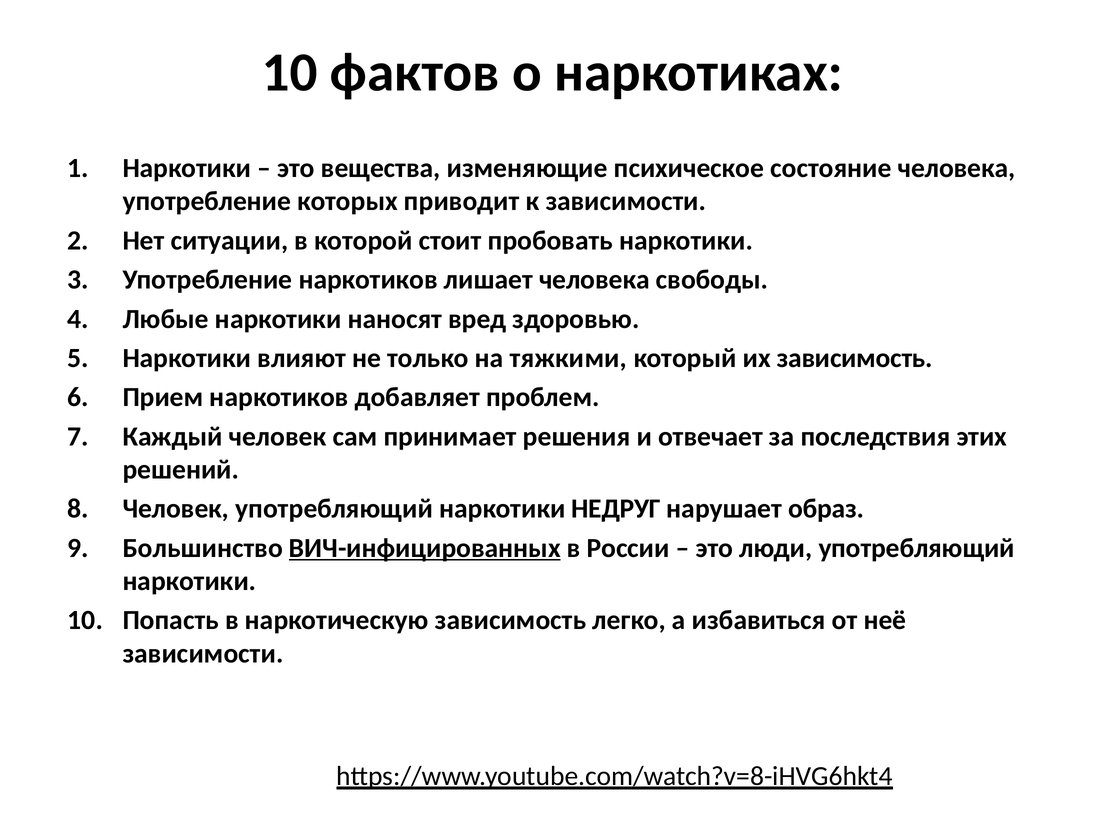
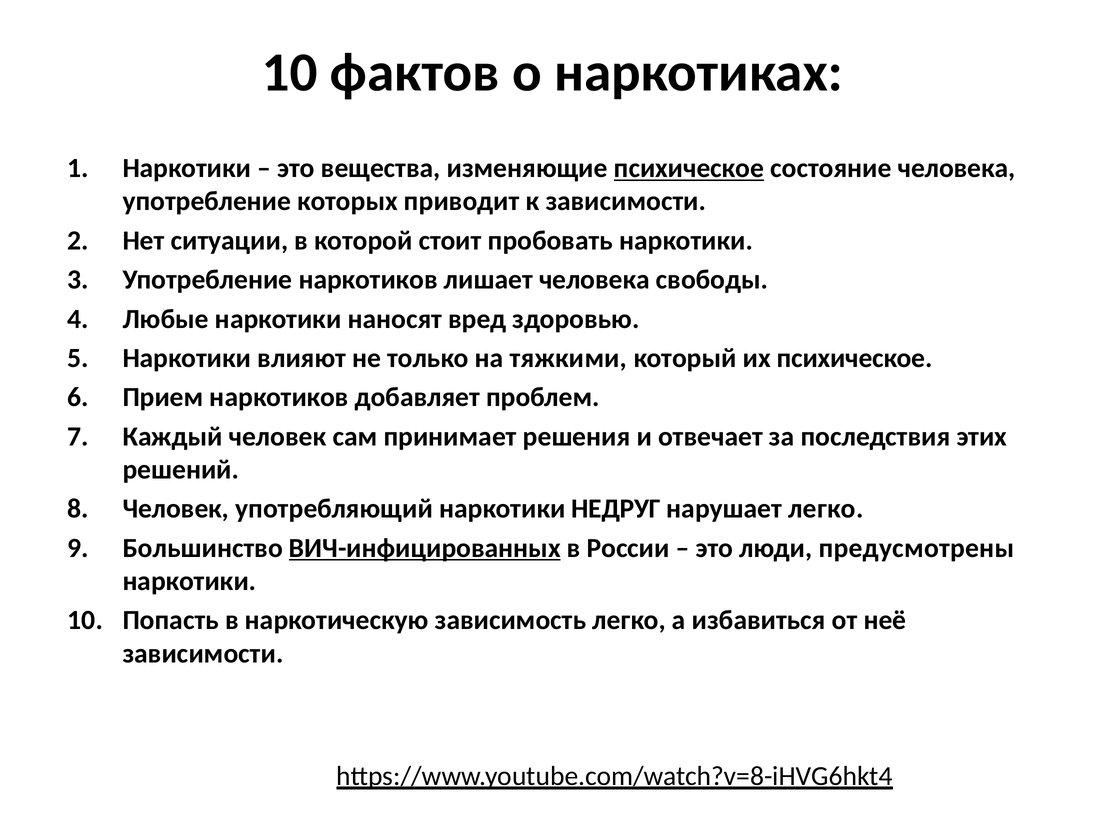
психическое underline: none -> present (689, 168)
их зависимость: зависимость -> психическое (855, 358)
нарушает образ: образ -> легко (826, 509)
люди употребляющий: употребляющий -> предусмотрены (916, 548)
